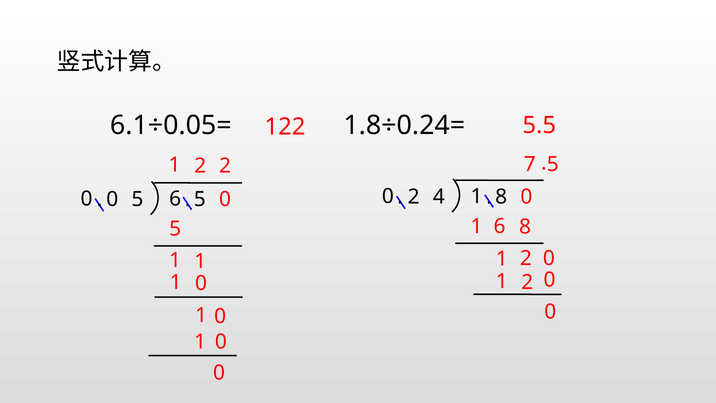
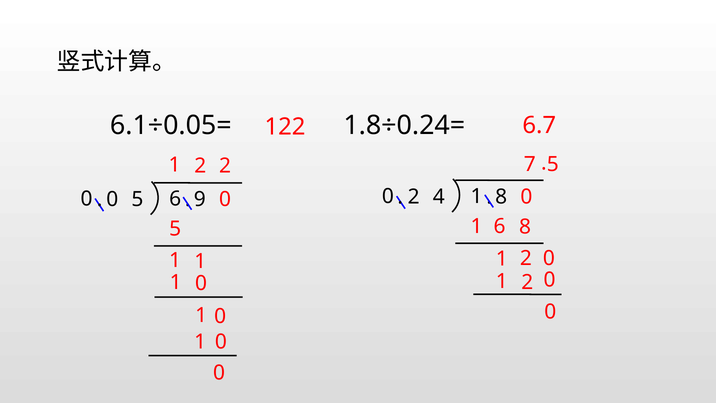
5.5: 5.5 -> 6.7 (539, 125)
6 5: 5 -> 9 (200, 199)
